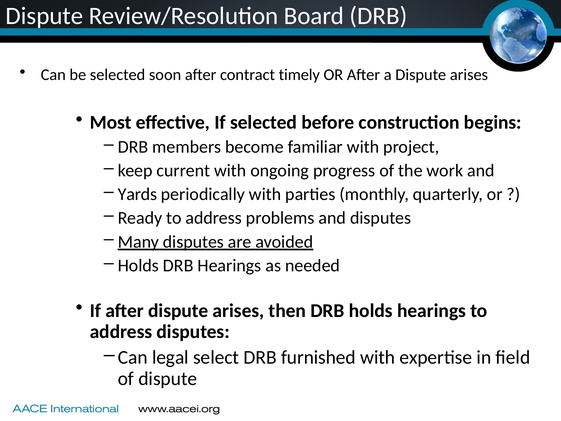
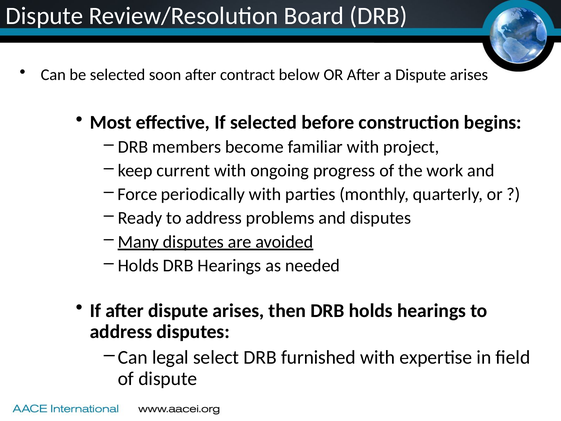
timely: timely -> below (299, 75)
Yards: Yards -> Force (137, 194)
